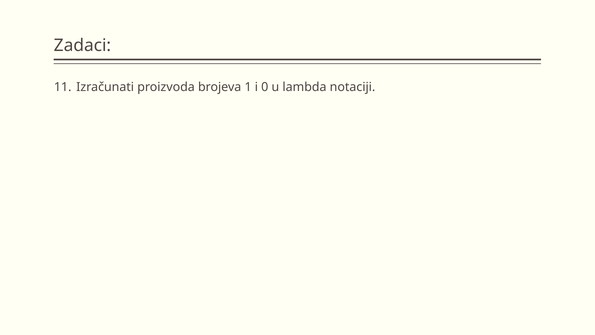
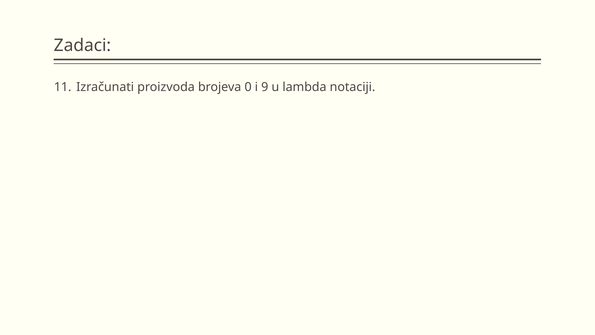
1: 1 -> 0 (248, 87)
0: 0 -> 9 (265, 87)
